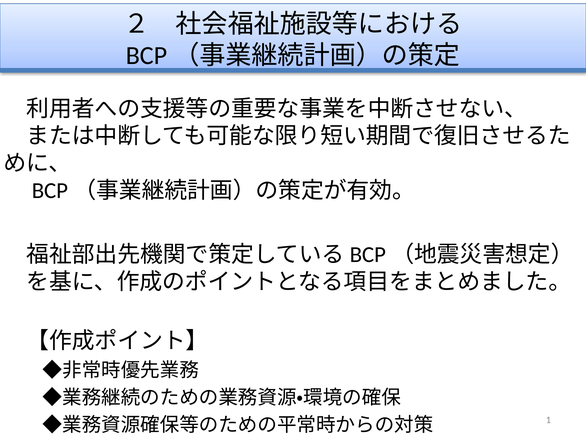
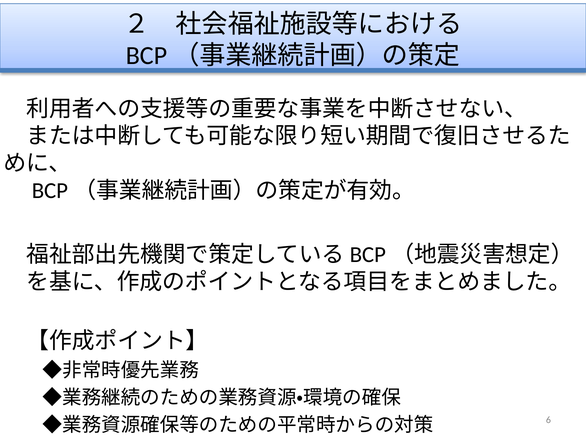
1: 1 -> 6 (548, 420)
